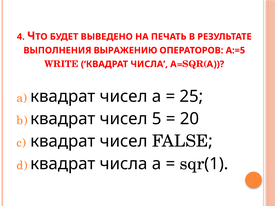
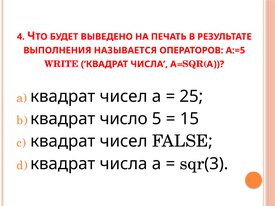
ВЫРАЖЕНИЮ: ВЫРАЖЕНИЮ -> НАЗЫВАЕТСЯ (125, 50)
чисел: чисел -> число (124, 119)
20: 20 -> 15 (189, 119)
1: 1 -> 3 (216, 164)
